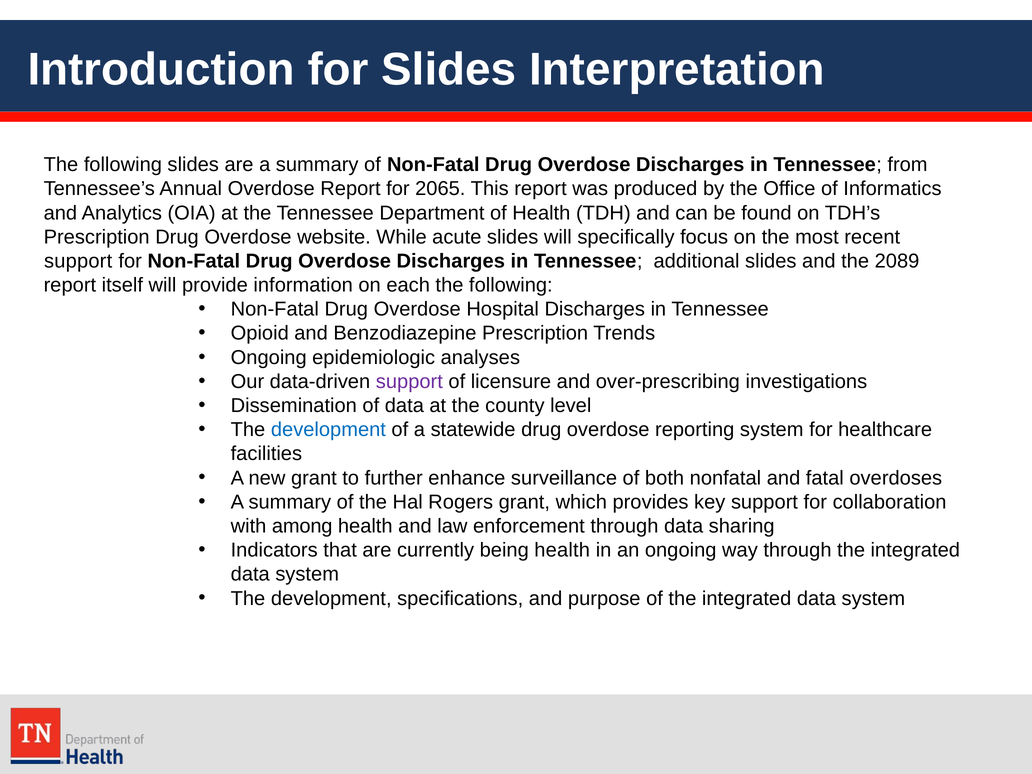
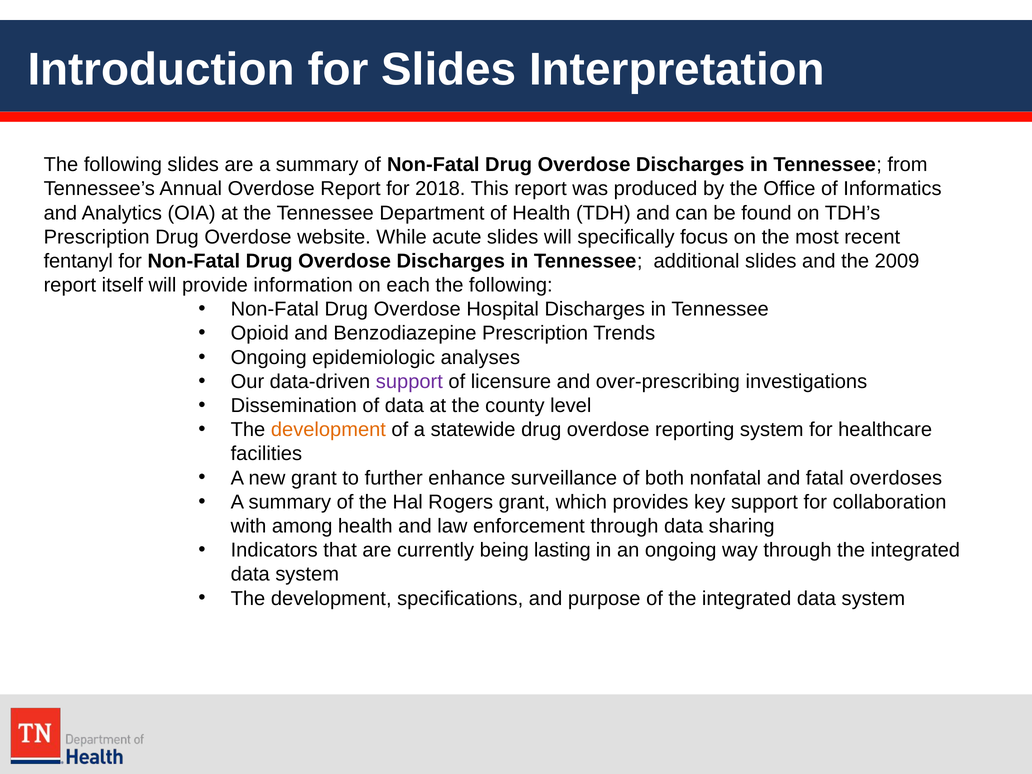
2065: 2065 -> 2018 (440, 189)
support: support -> fentanyl (78, 261)
2089: 2089 -> 2009 (897, 261)
development colour: blue -> orange (328, 430)
being health: health -> lasting (562, 550)
